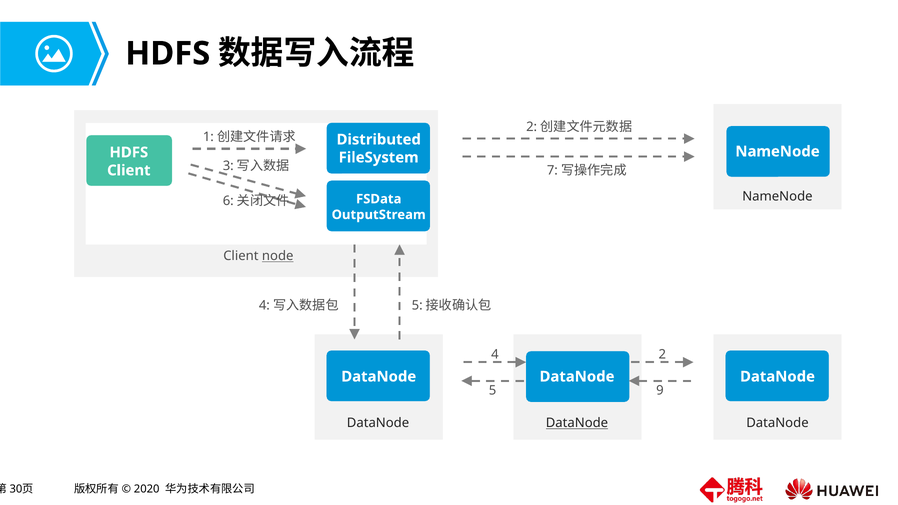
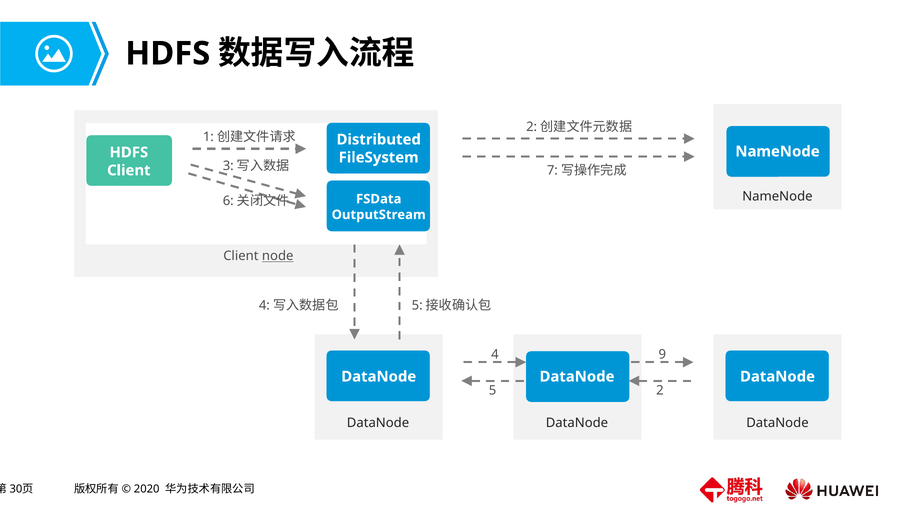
2: 2 -> 9 (662, 355)
9: 9 -> 2 (660, 390)
DataNode underline: present -> none (577, 423)
